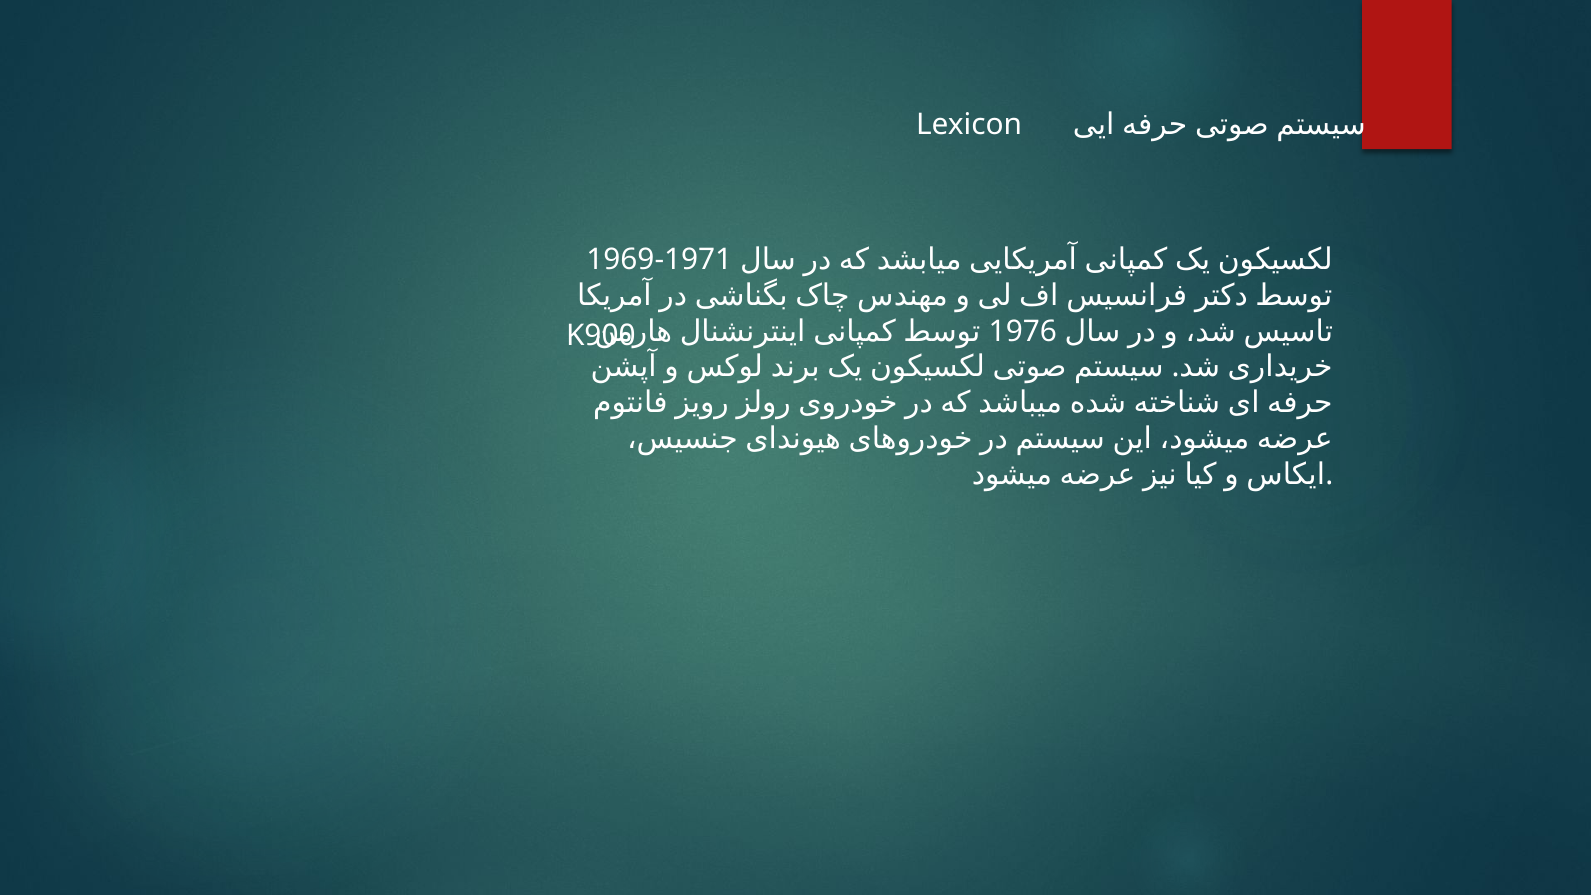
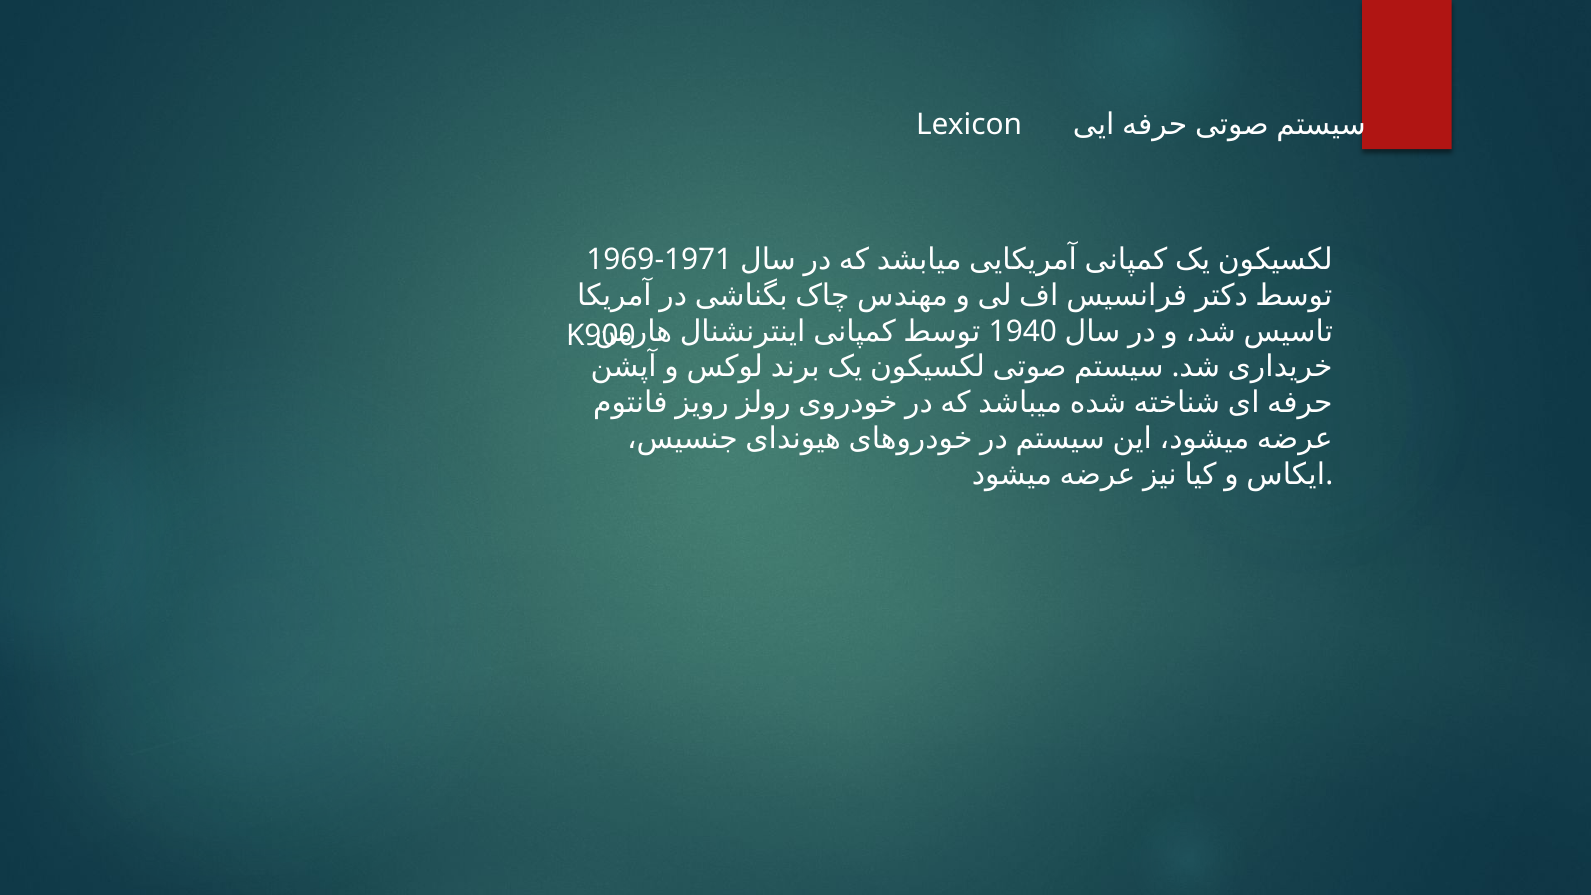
1976: 1976 -> 1940 (1023, 331)
